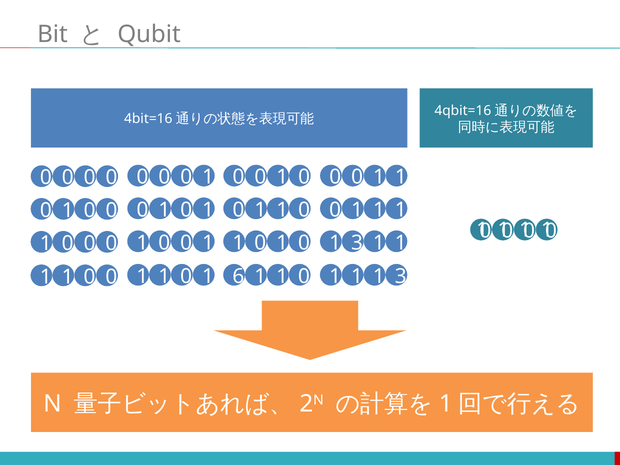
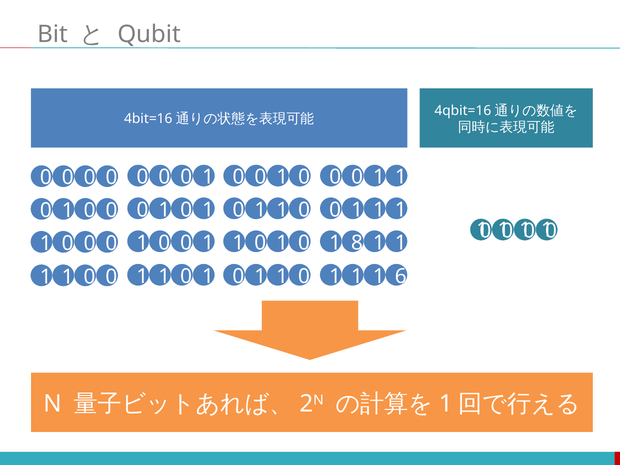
0 1 3: 3 -> 8 (357, 243)
6: 6 -> 0 (238, 276)
1 1 3: 3 -> 6 (401, 276)
